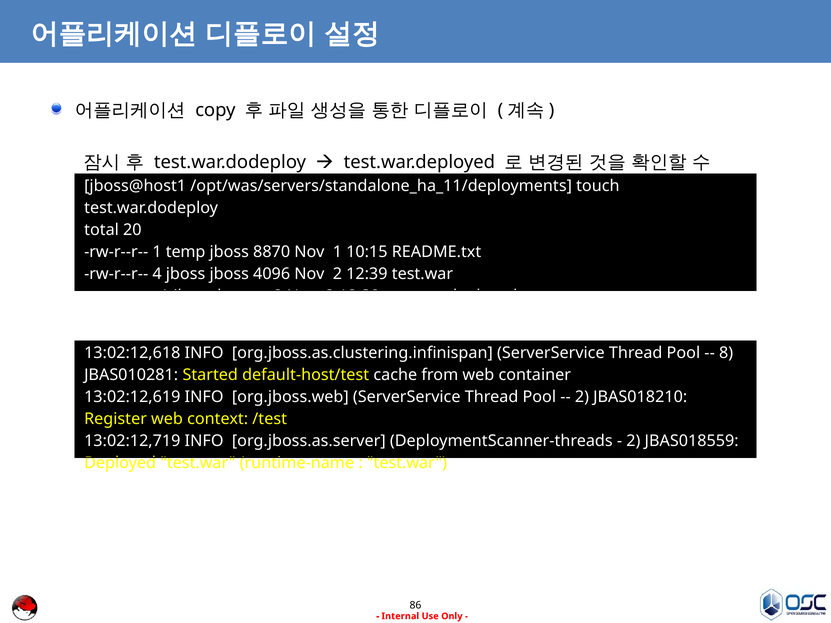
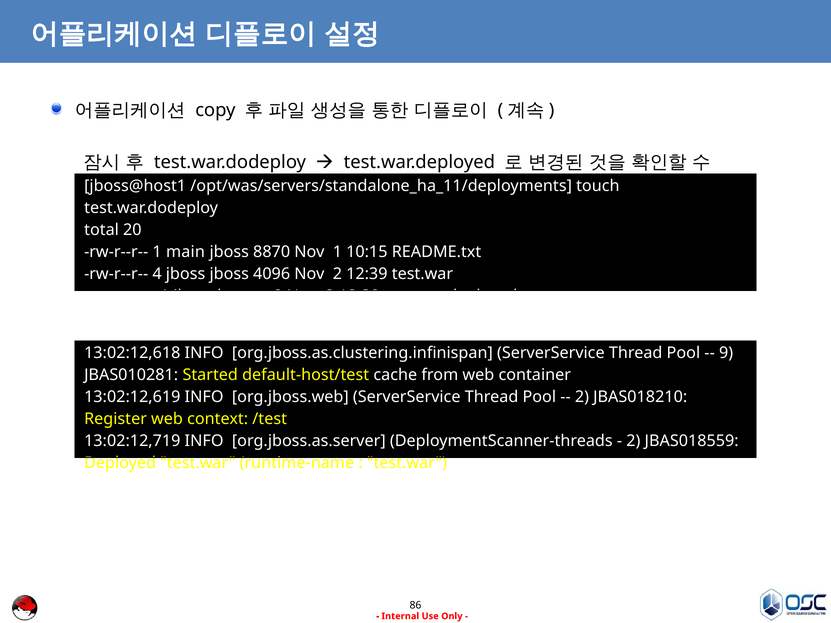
temp: temp -> main (185, 252)
8: 8 -> 9 (726, 353)
